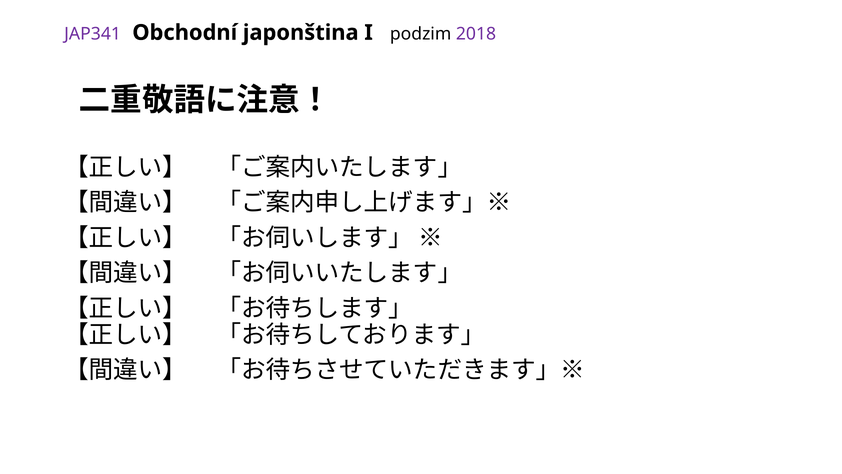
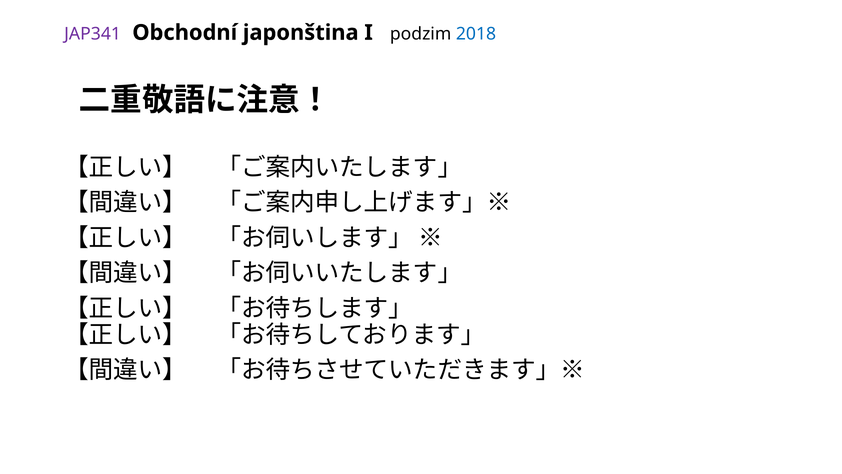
2018 colour: purple -> blue (476, 34)
